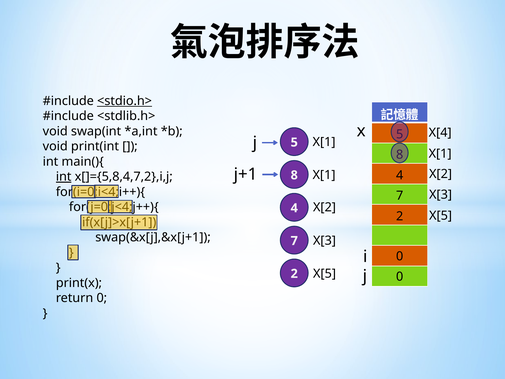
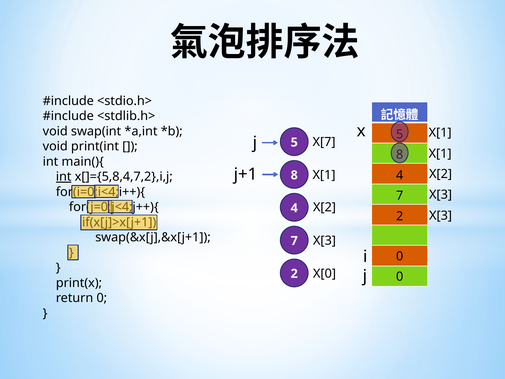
<stdio.h> underline: present -> none (125, 101)
X[4: X[4 -> X[1 (440, 133)
X[1: X[1 -> X[7 (324, 142)
X[5: X[5 -> X[3 (441, 216)
X[5: X[5 -> X[0 (325, 274)
